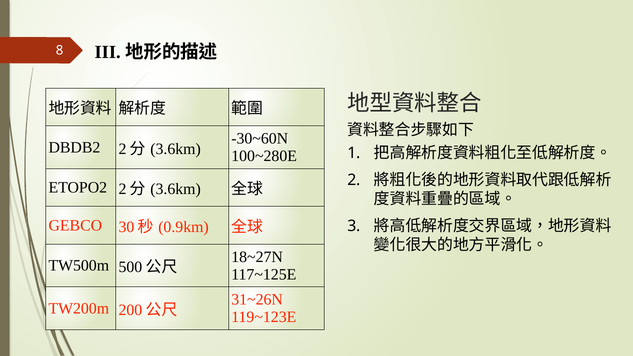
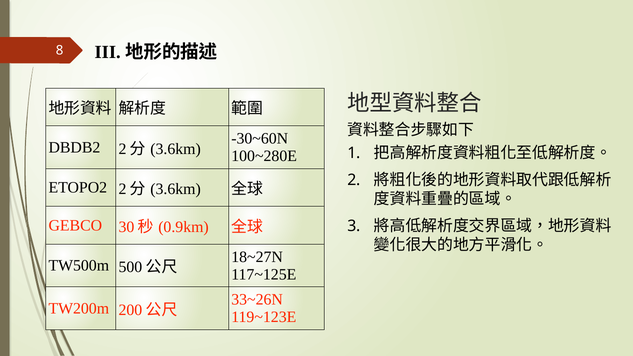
31~26N: 31~26N -> 33~26N (257, 300)
